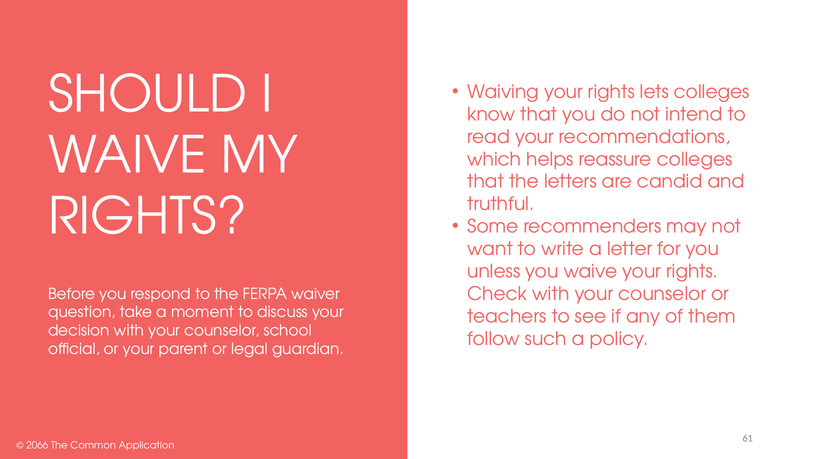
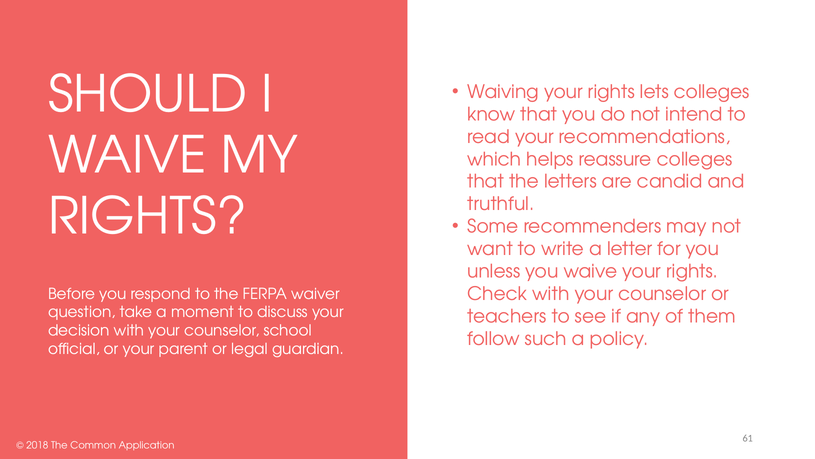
2066: 2066 -> 2018 (37, 445)
